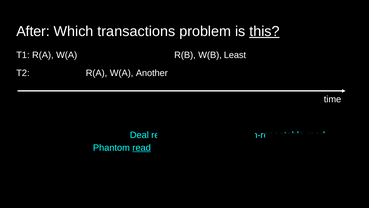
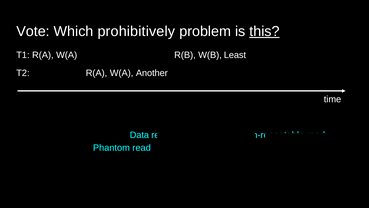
After: After -> Vote (33, 31)
transactions: transactions -> prohibitively (136, 31)
Deal: Deal -> Data (139, 135)
read underline: present -> none (142, 147)
